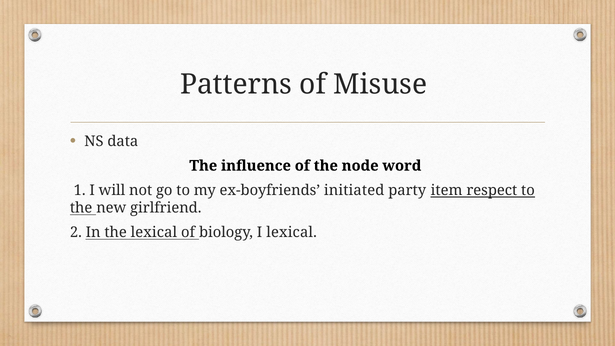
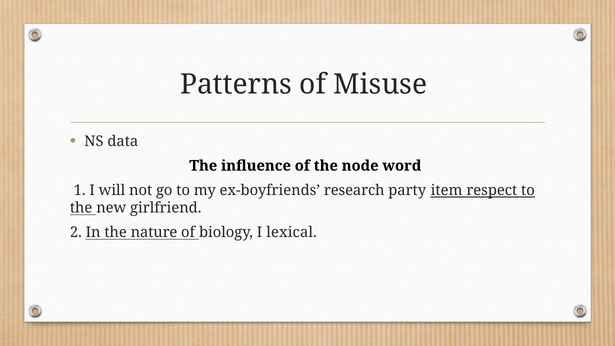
initiated: initiated -> research (354, 190)
the lexical: lexical -> nature (154, 233)
